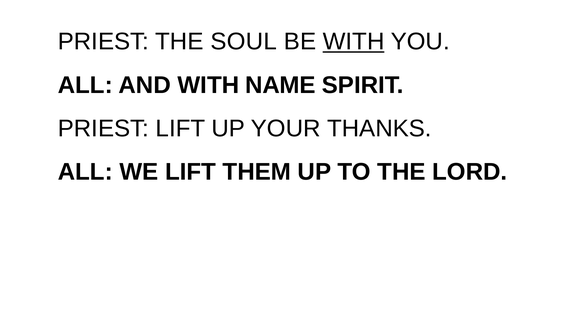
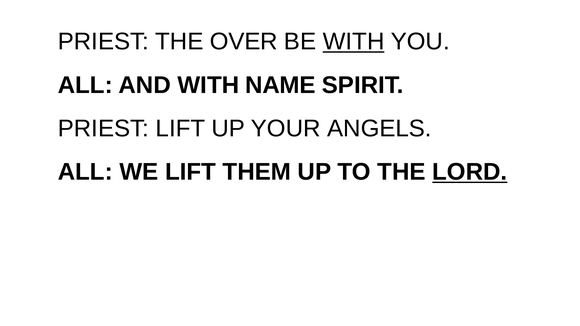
SOUL: SOUL -> OVER (244, 42)
THANKS: THANKS -> ANGELS (379, 129)
LORD underline: none -> present (470, 172)
